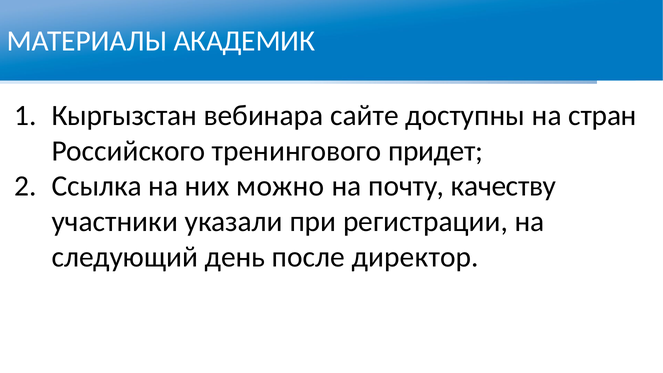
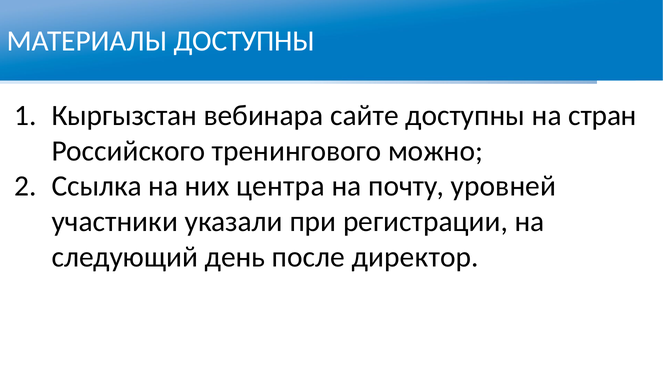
МАТЕРИАЛЫ АКАДЕМИК: АКАДЕМИК -> ДОСТУПНЫ (244, 41)
придет: придет -> можно (436, 151)
можно: можно -> центра (280, 186)
качеству: качеству -> уровней (503, 186)
